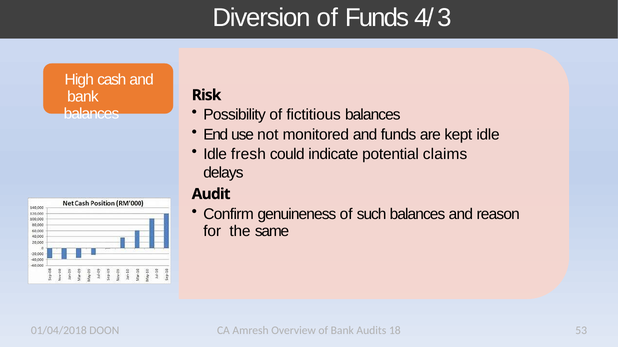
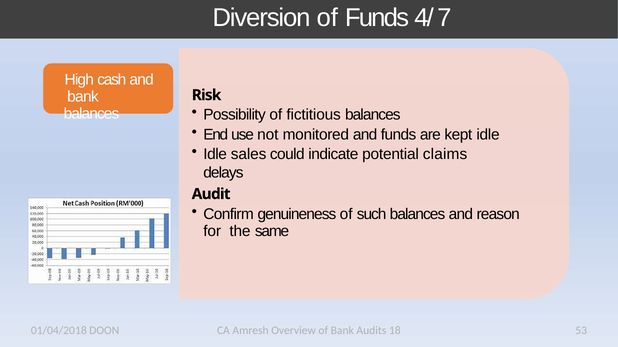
3: 3 -> 7 (444, 18)
fresh: fresh -> sales (249, 155)
